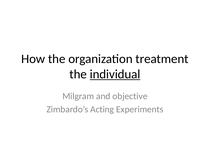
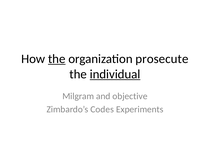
the underline: none -> present (57, 59)
treatment: treatment -> prosecute (162, 59)
Acting: Acting -> Codes (102, 110)
